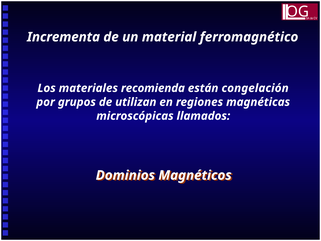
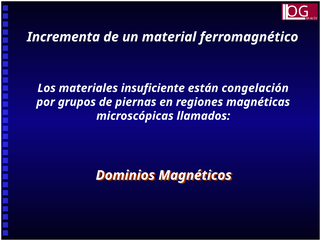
recomienda: recomienda -> insuficiente (153, 88)
utilizan: utilizan -> piernas (136, 102)
